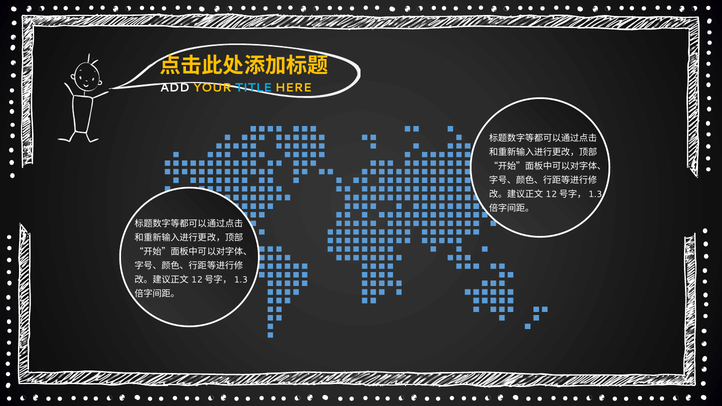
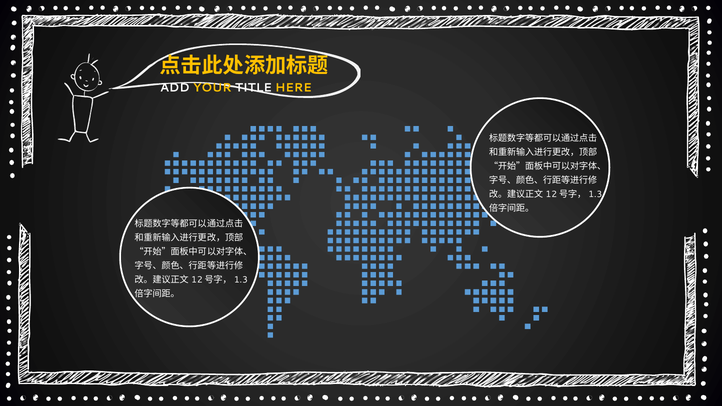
TITLE colour: light blue -> white (253, 88)
